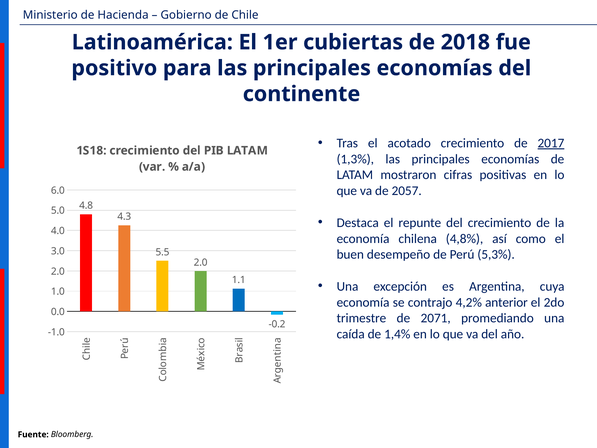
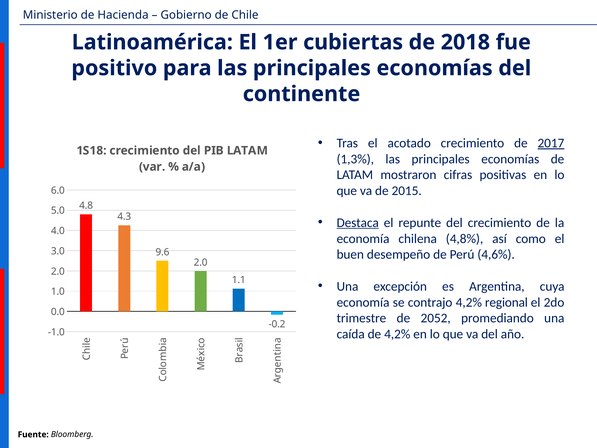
2057: 2057 -> 2015 (407, 191)
Destaca underline: none -> present (358, 223)
5,3%: 5,3% -> 4,6% (496, 254)
5.5: 5.5 -> 9.6 (162, 252)
anterior: anterior -> regional (506, 302)
2071: 2071 -> 2052 (436, 318)
de 1,4%: 1,4% -> 4,2% (397, 334)
